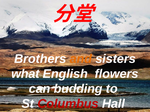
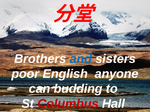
and colour: orange -> blue (81, 59)
what: what -> poor (25, 74)
flowers: flowers -> anyone (117, 74)
